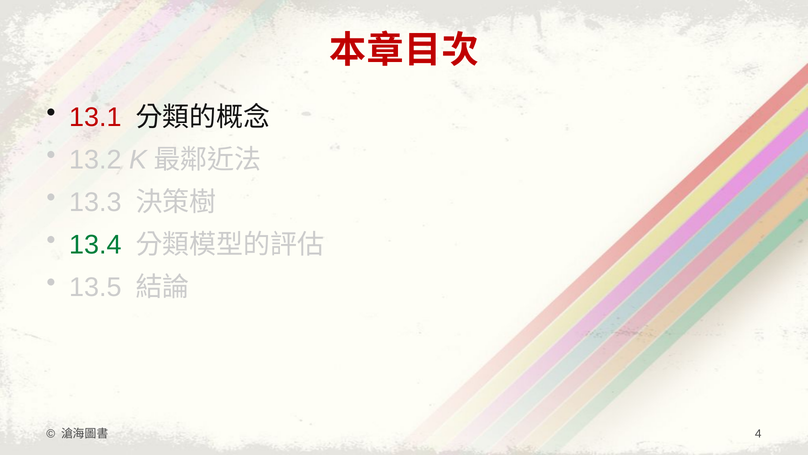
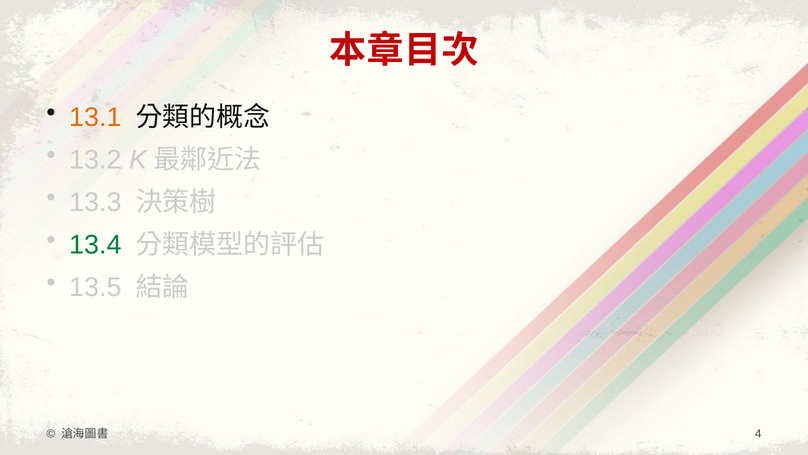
13.1 colour: red -> orange (95, 117)
